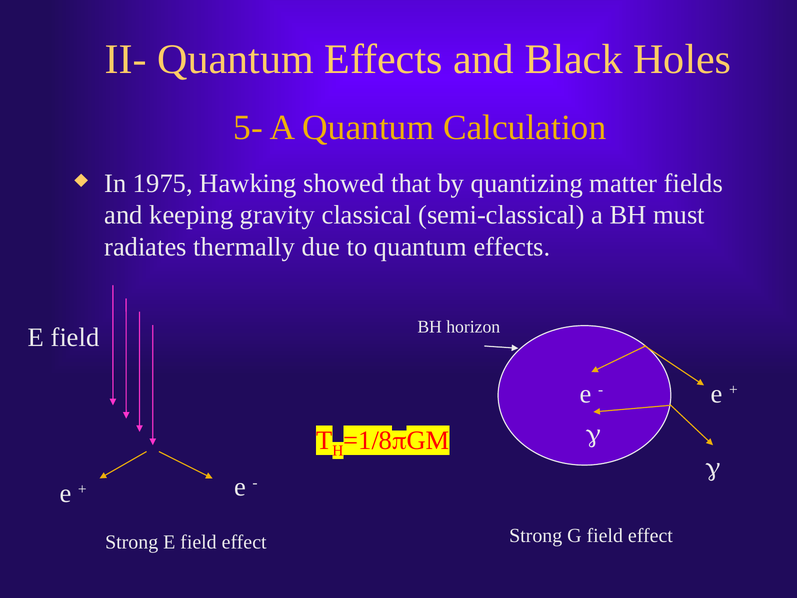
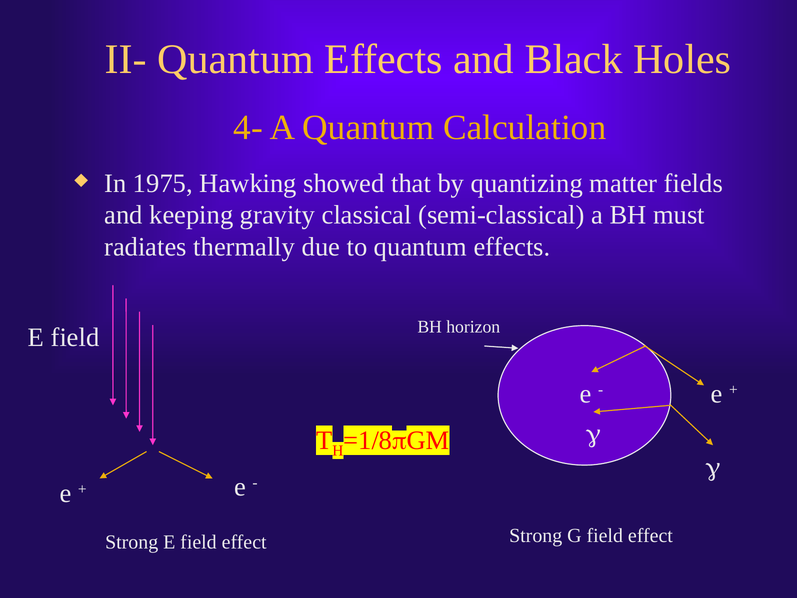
5-: 5- -> 4- (248, 127)
